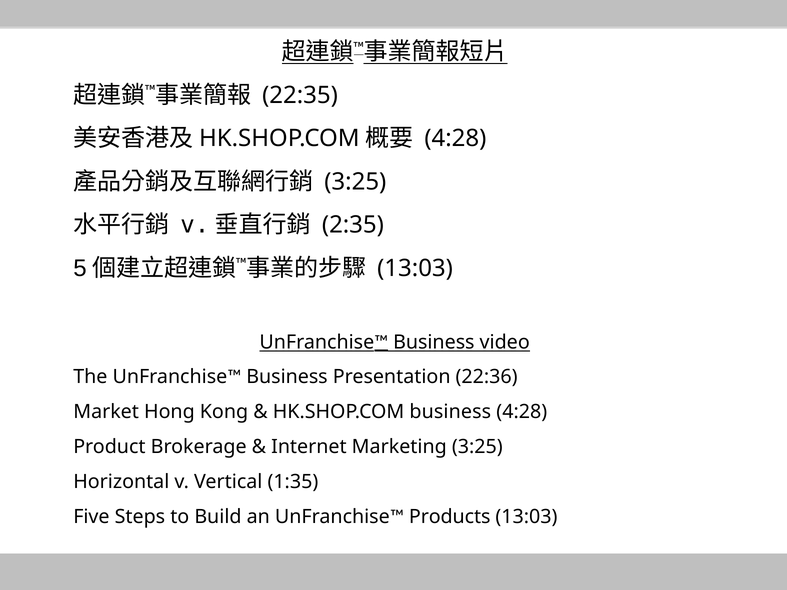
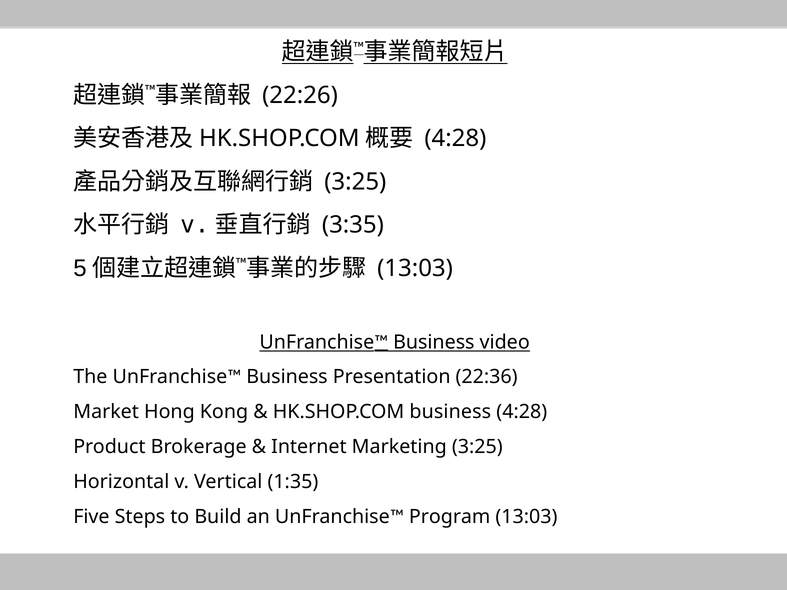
22:35: 22:35 -> 22:26 (300, 95)
2:35: 2:35 -> 3:35 (353, 225)
Products: Products -> Program (450, 517)
